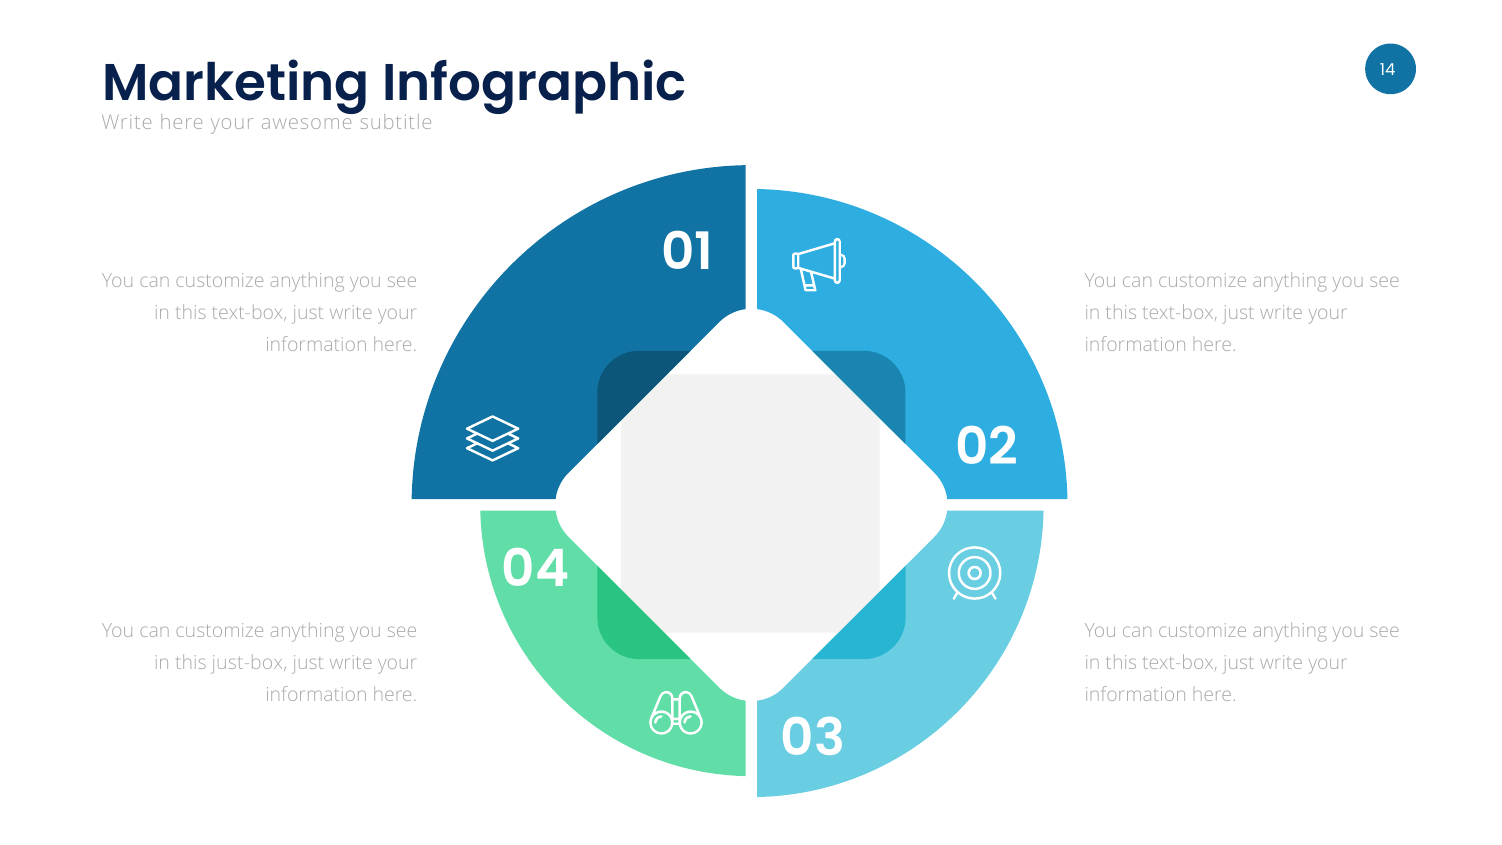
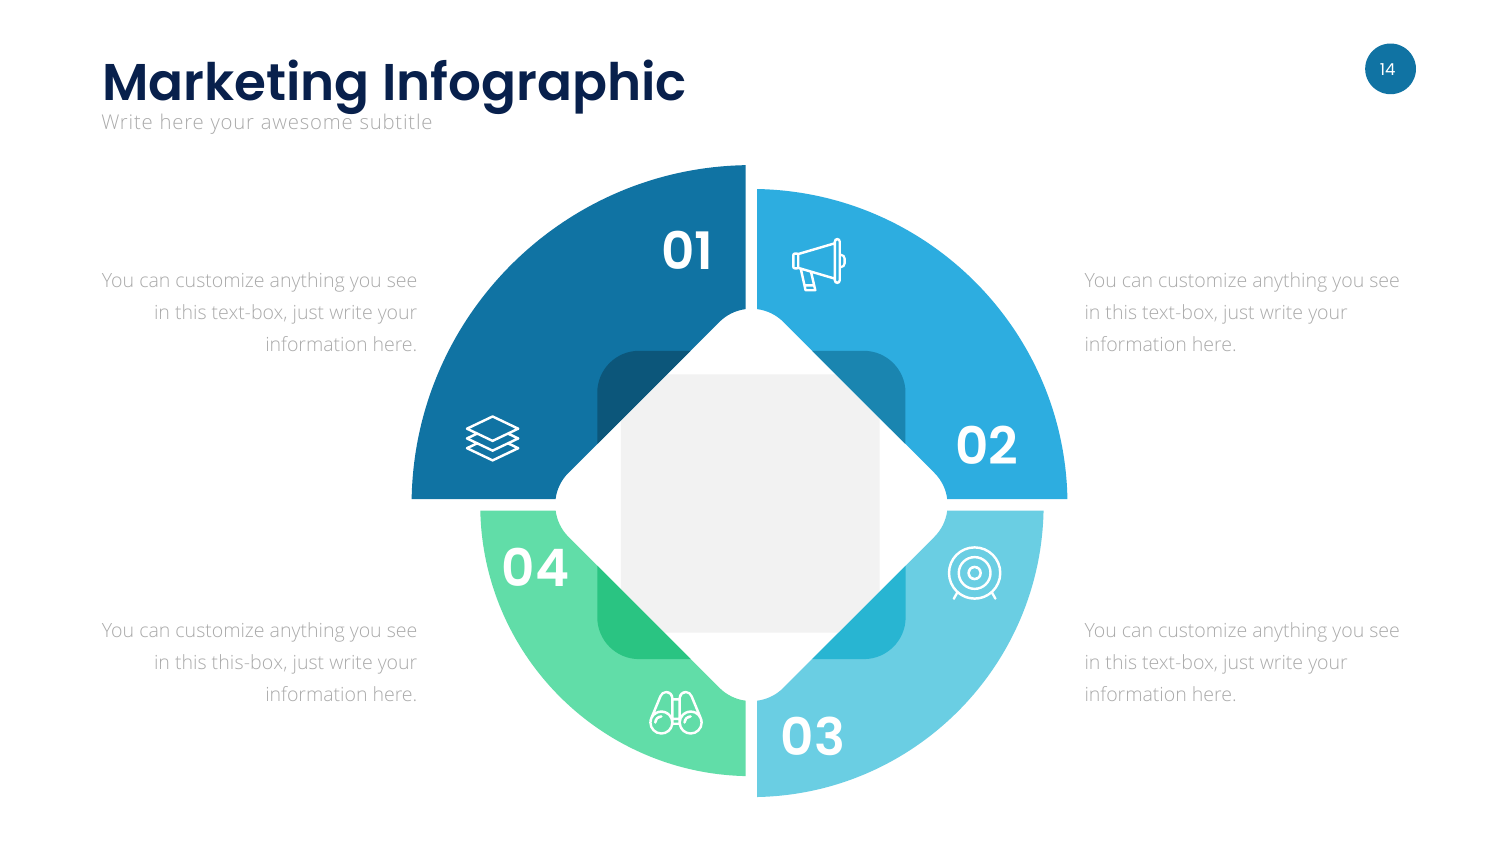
just-box: just-box -> this-box (250, 663)
